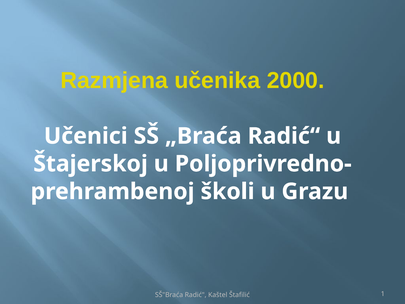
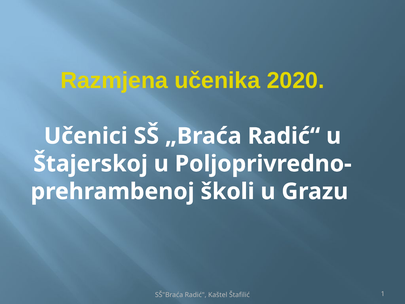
2000: 2000 -> 2020 (296, 81)
